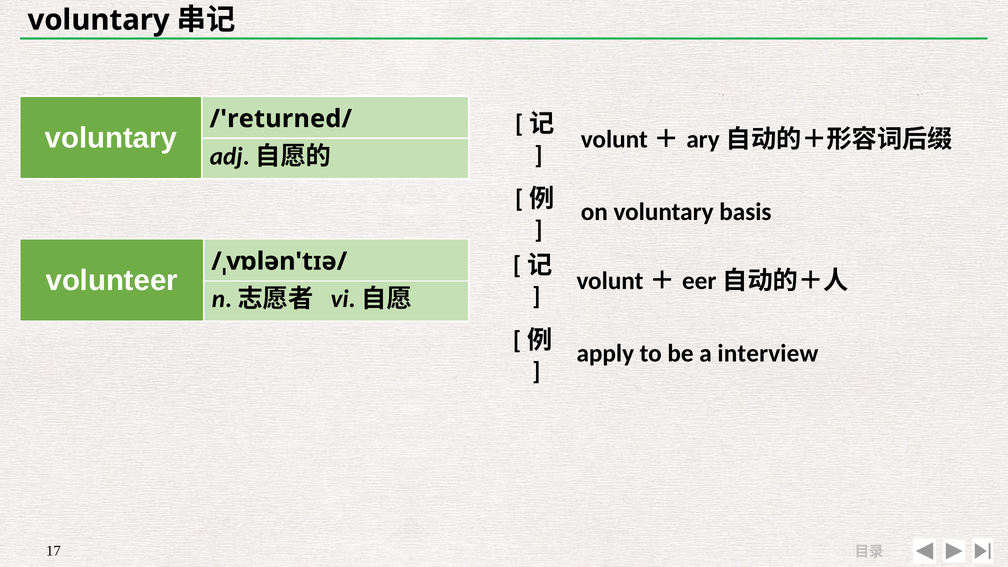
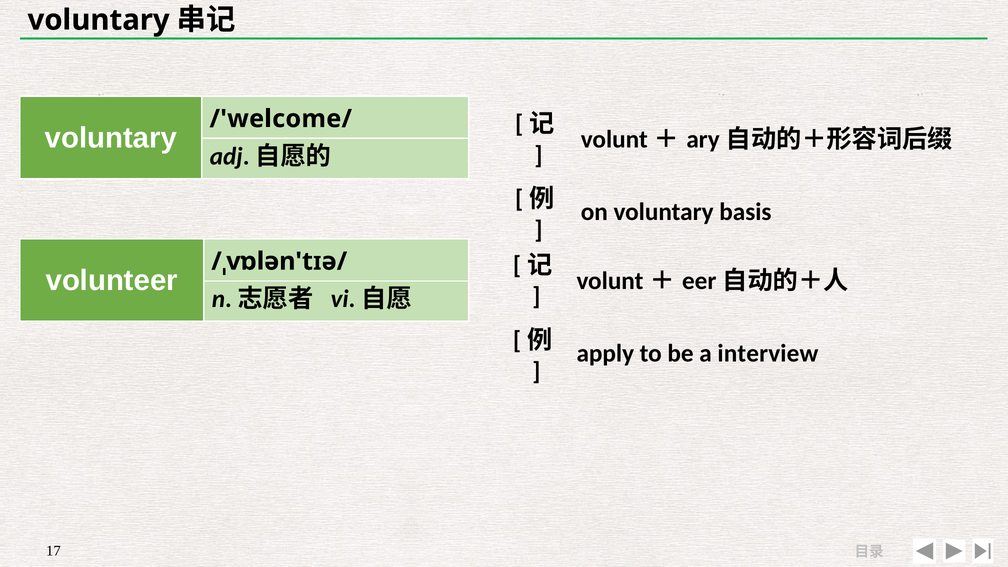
/'returned/: /'returned/ -> /'welcome/ (281, 119)
